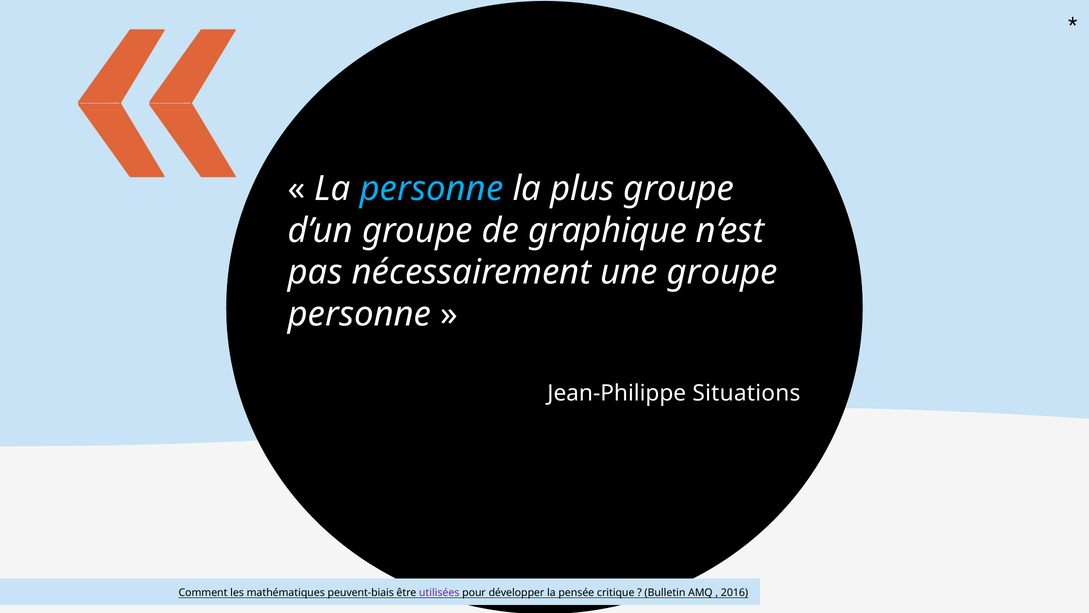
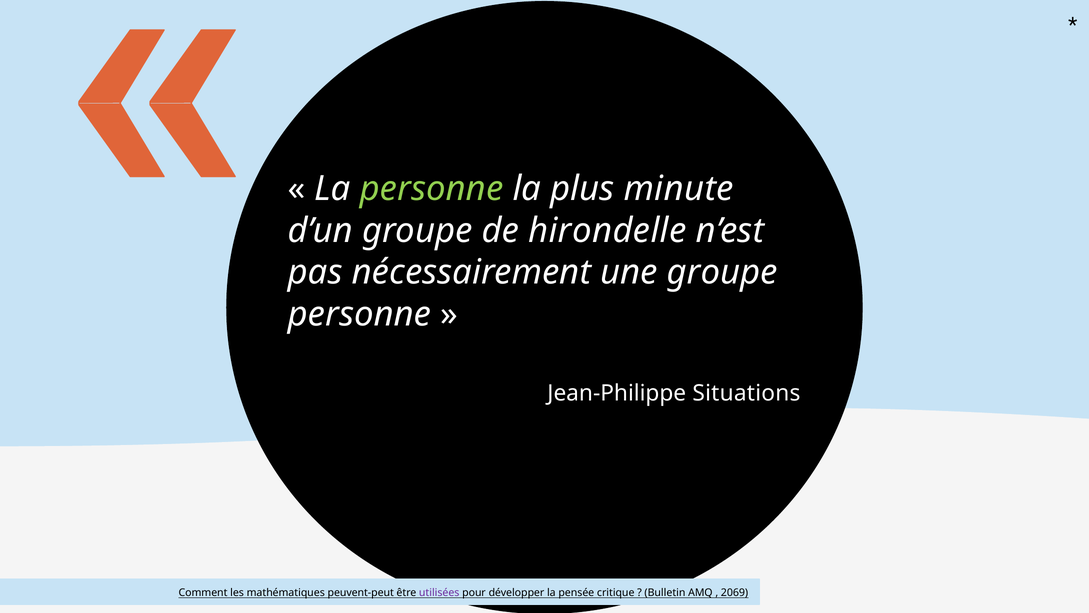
personne colour: light blue -> light green (432, 189)
plus groupe: groupe -> minute (679, 189)
graphique: graphique -> hirondelle (607, 231)
peuvent-biais: peuvent-biais -> peuvent-peut (361, 592)
2016: 2016 -> 2069 (735, 592)
